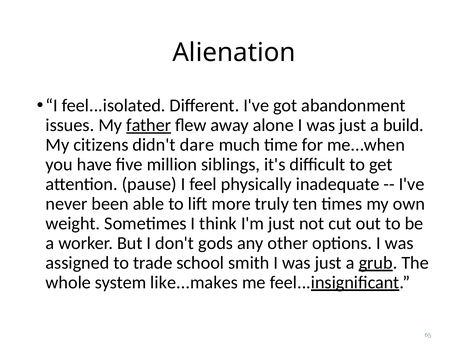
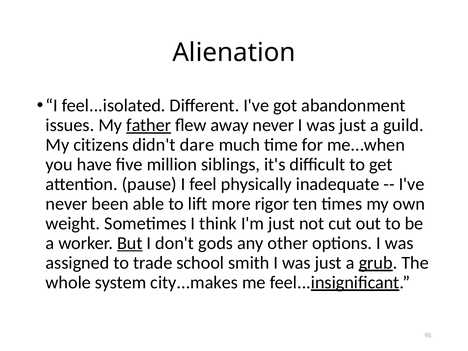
away alone: alone -> never (273, 125)
build: build -> guild (403, 125)
truly: truly -> rigor (272, 204)
But underline: none -> present (130, 243)
like...makes: like...makes -> city...makes (194, 282)
